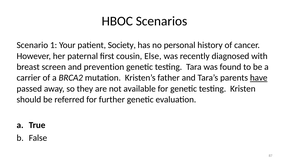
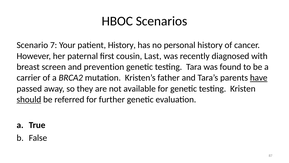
1: 1 -> 7 (54, 45)
patient Society: Society -> History (122, 45)
Else: Else -> Last (153, 56)
should underline: none -> present (29, 99)
